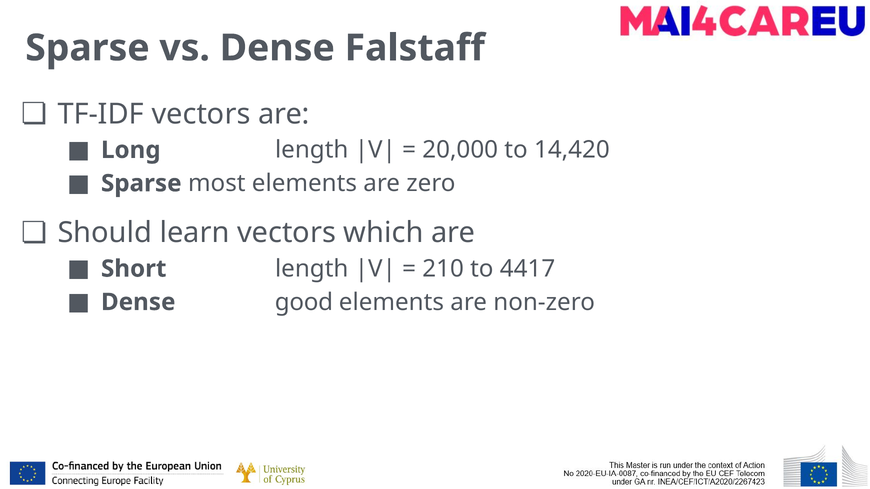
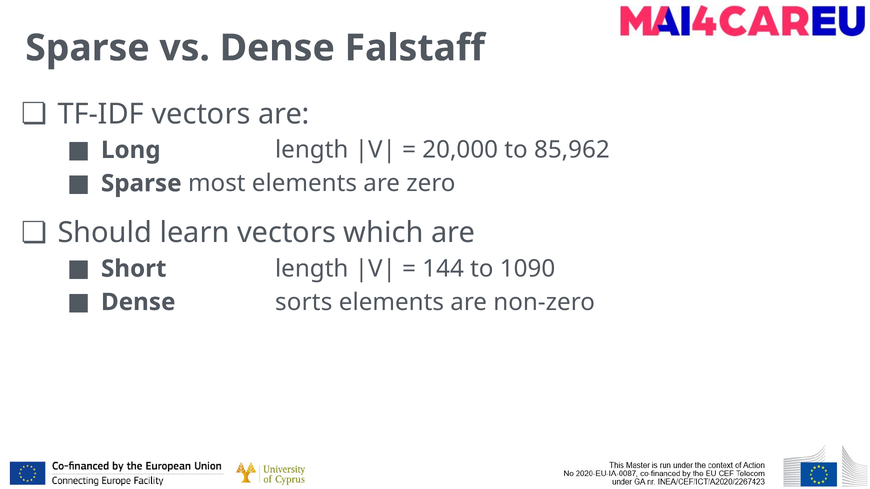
14,420: 14,420 -> 85,962 (572, 150)
210: 210 -> 144 (443, 269)
4417: 4417 -> 1090 (528, 269)
good: good -> sorts (304, 302)
